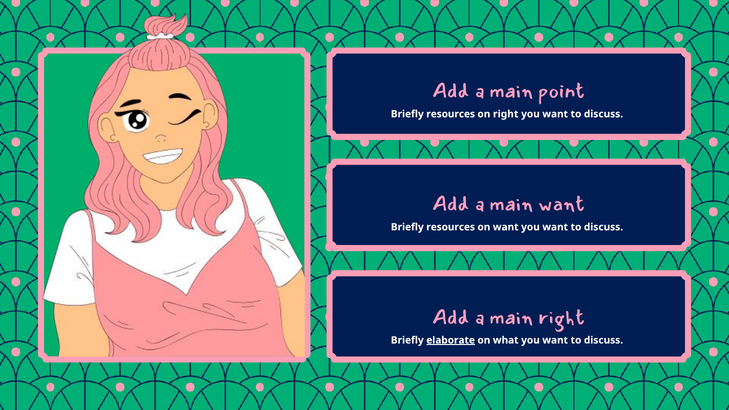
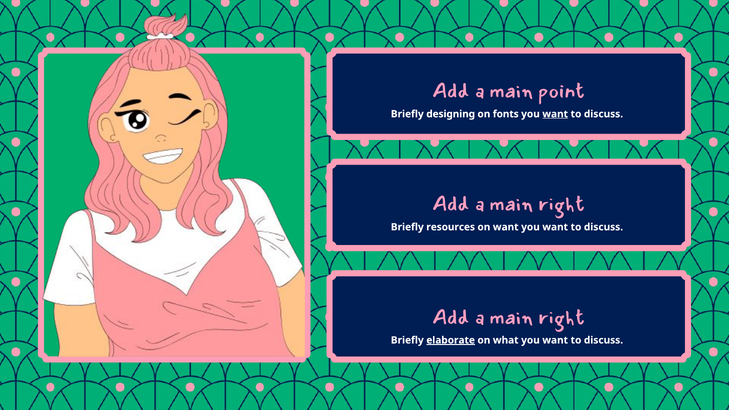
resources: resources -> designing (451, 114)
on right: right -> fonts (506, 114)
want underline: none -> present (555, 114)
want: want -> right (562, 204)
